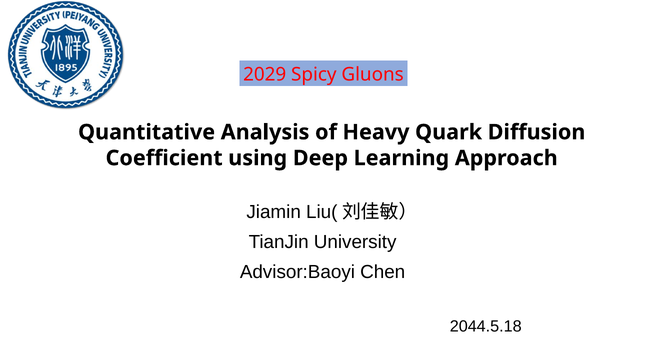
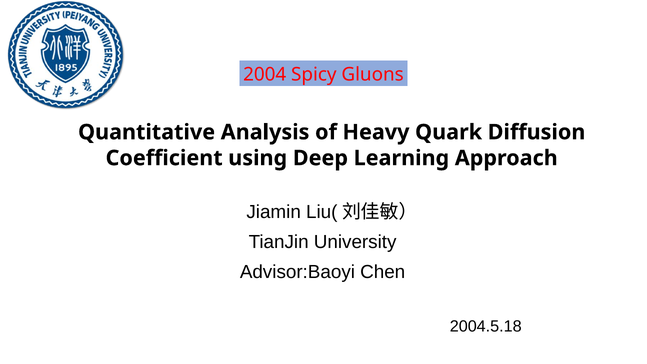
2029: 2029 -> 2004 (265, 75)
2044.5.18: 2044.5.18 -> 2004.5.18 (486, 326)
